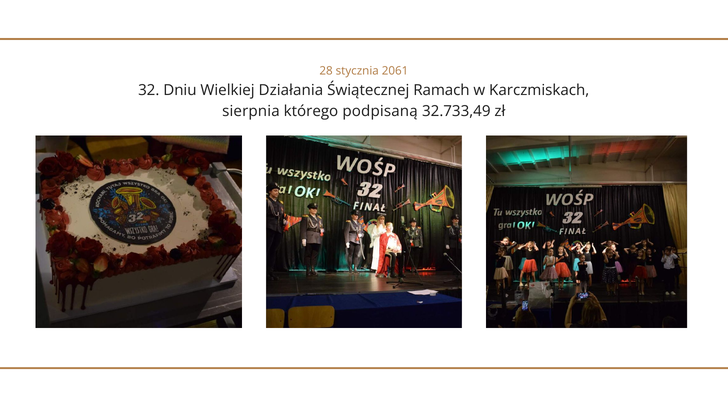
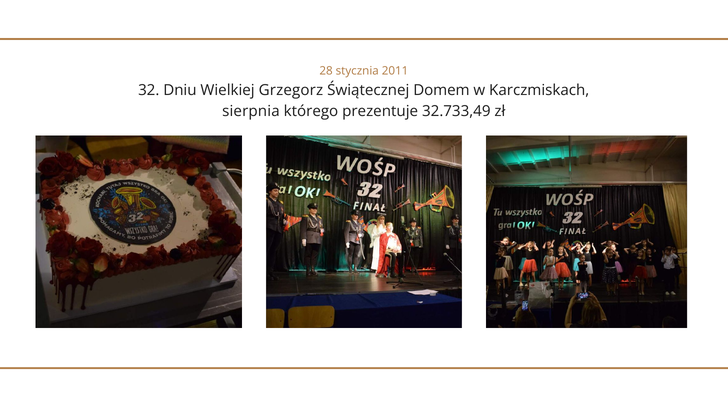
2061: 2061 -> 2011 (395, 71)
Działania: Działania -> Grzegorz (291, 90)
Ramach: Ramach -> Domem (441, 90)
podpisaną: podpisaną -> prezentuje (380, 112)
